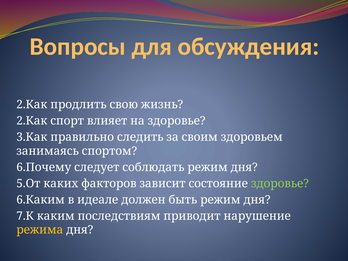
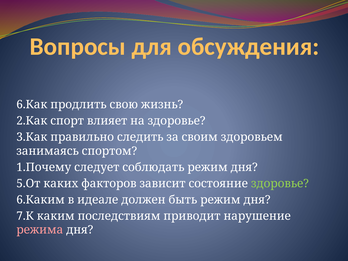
2.Как: 2.Как -> 6.Как (32, 105)
6.Почему: 6.Почему -> 1.Почему (44, 167)
режима colour: yellow -> pink (40, 230)
